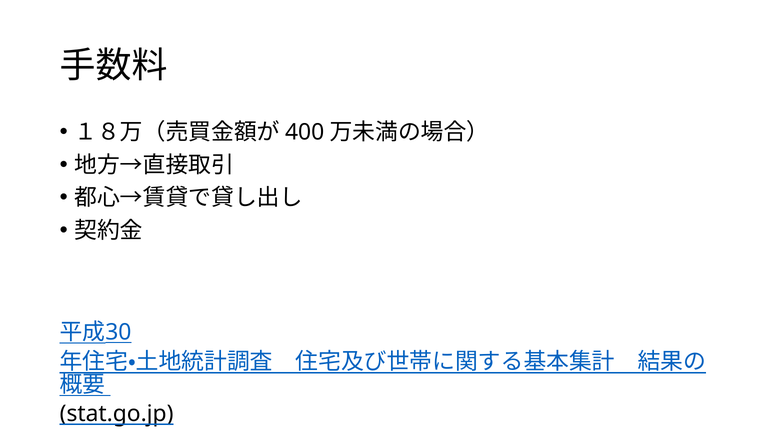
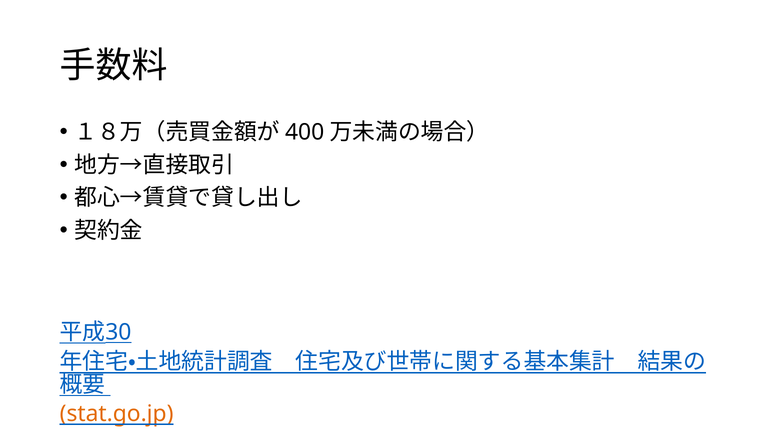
stat.go.jp colour: black -> orange (117, 414)
